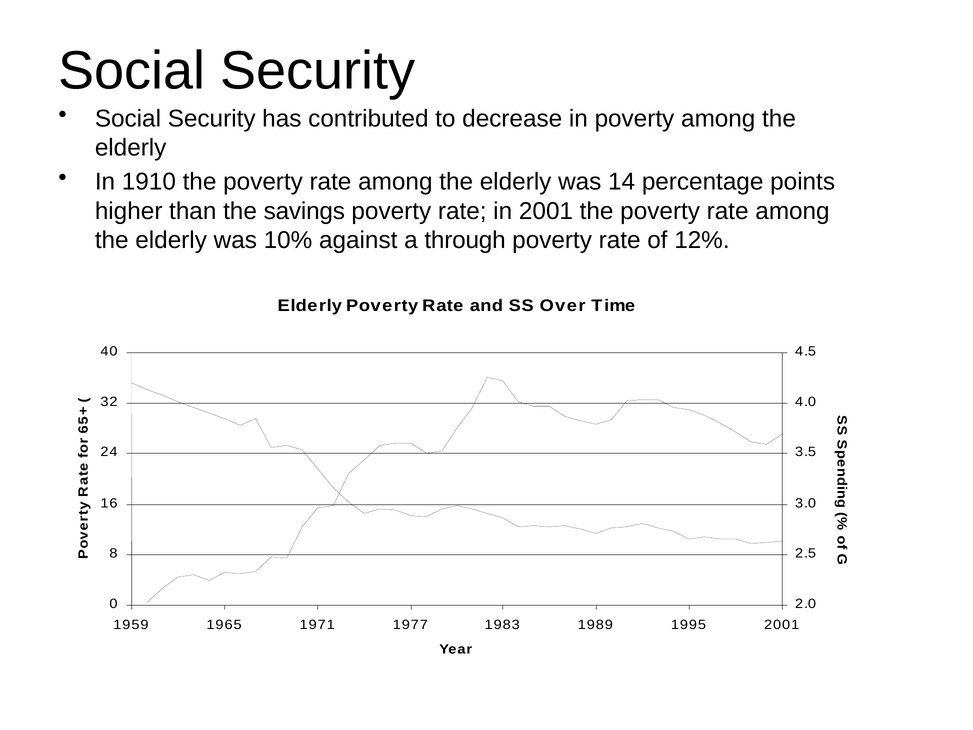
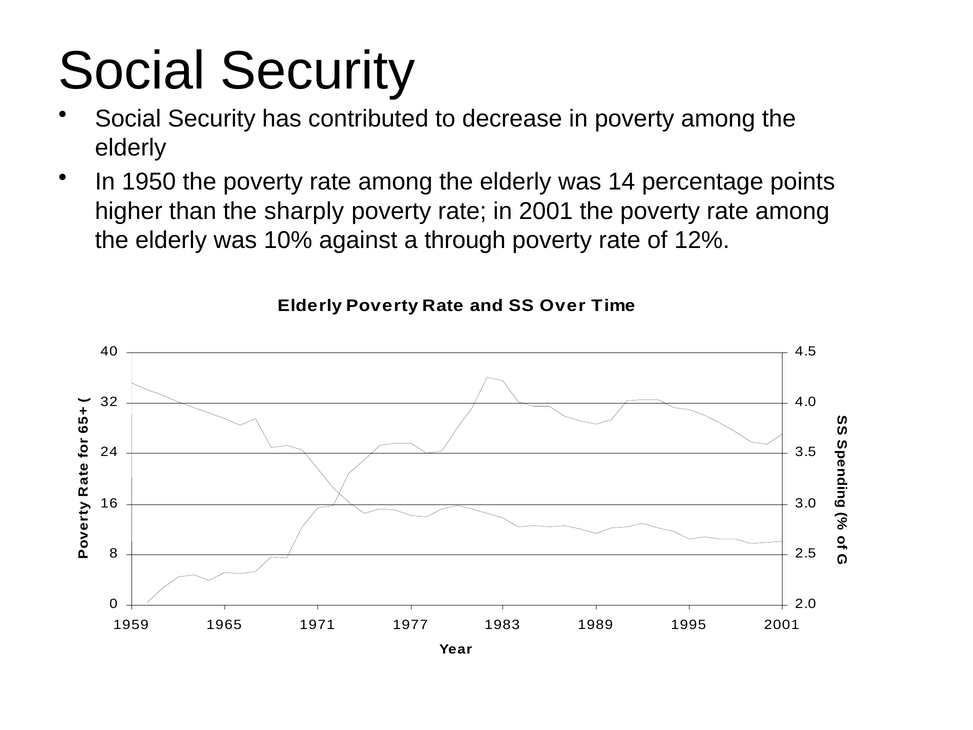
1910: 1910 -> 1950 (149, 182)
savings: savings -> sharply (304, 211)
